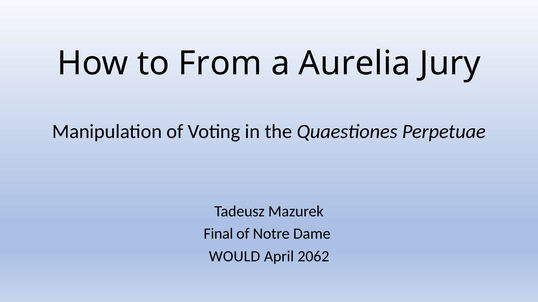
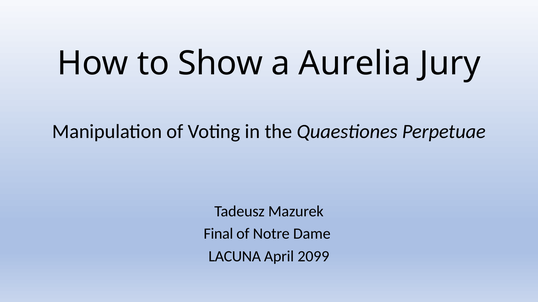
From: From -> Show (220, 63)
WOULD: WOULD -> LACUNA (235, 257)
2062: 2062 -> 2099 (313, 257)
